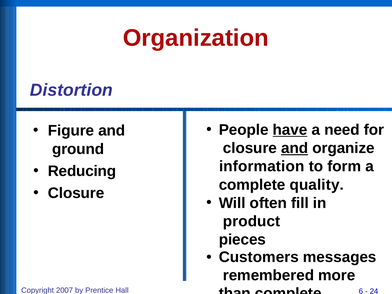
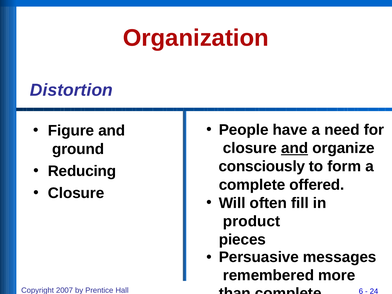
have underline: present -> none (290, 130)
information: information -> consciously (262, 166)
quality: quality -> offered (317, 185)
Customers: Customers -> Persuasive (259, 257)
